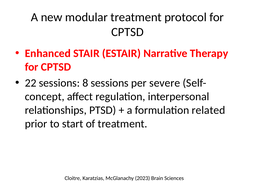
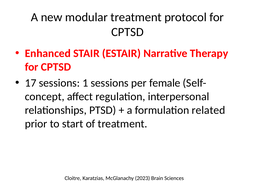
22: 22 -> 17 (31, 83)
8: 8 -> 1 (85, 83)
severe: severe -> female (165, 83)
